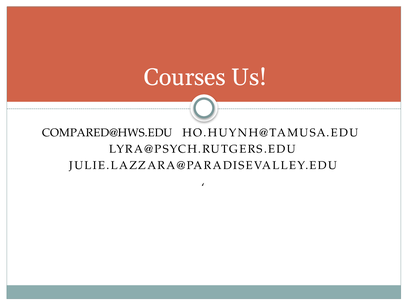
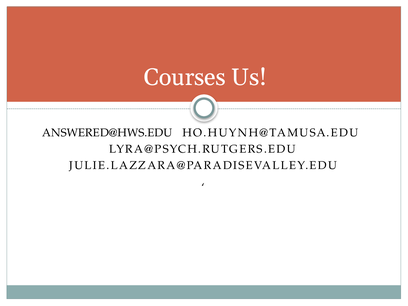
COMPARED@HWS.EDU: COMPARED@HWS.EDU -> ANSWERED@HWS.EDU (107, 133)
